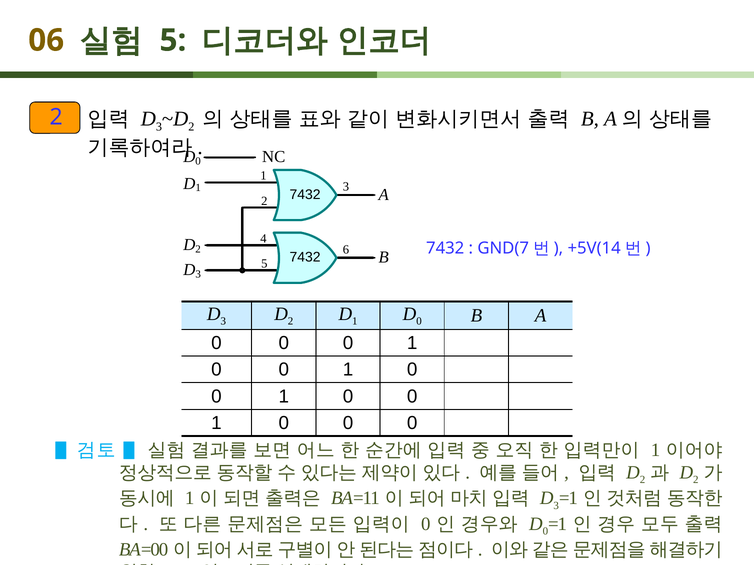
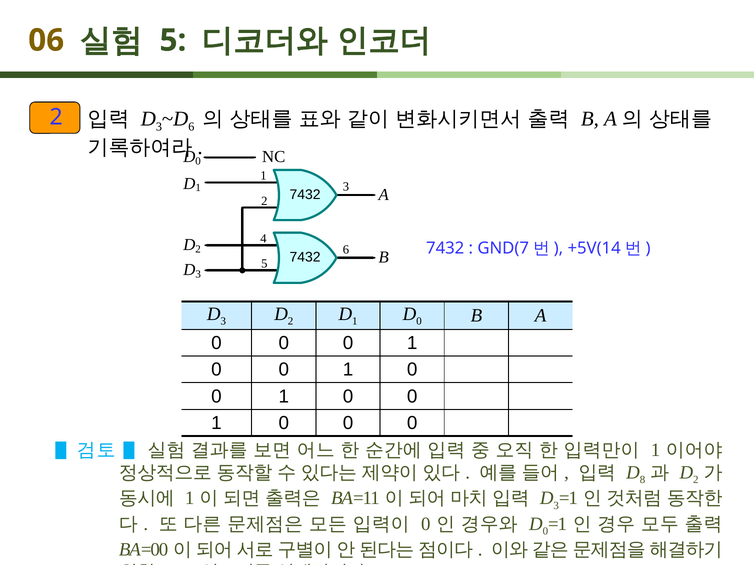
2: 2 -> 6 (191, 127)
2: 2 -> 8 (642, 480)
